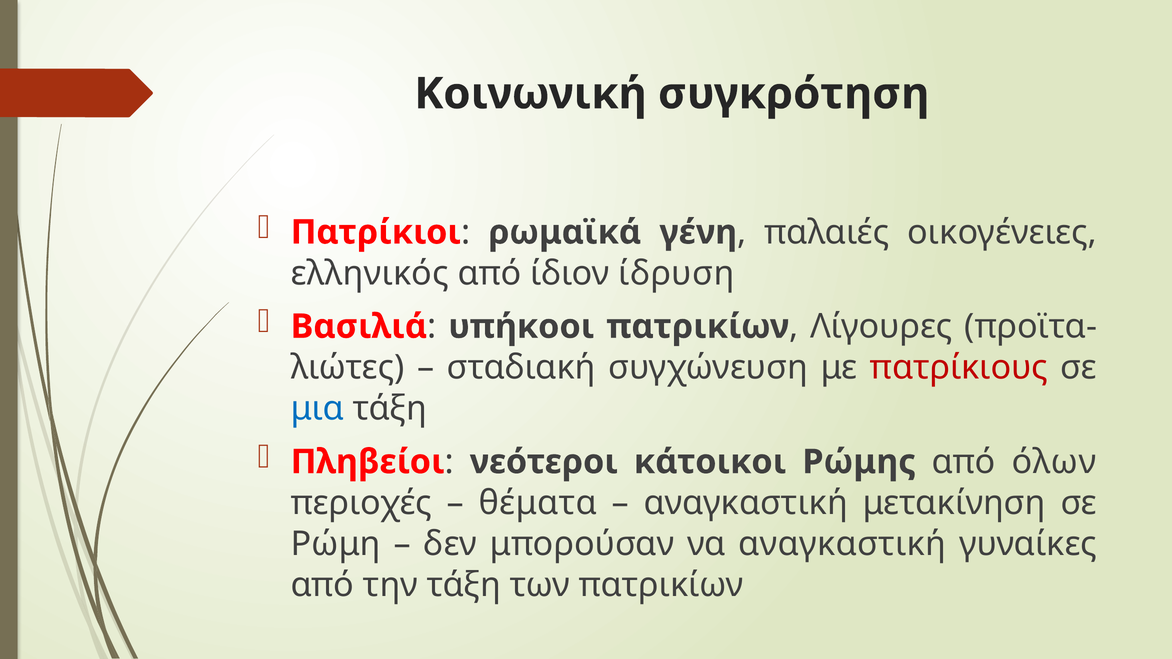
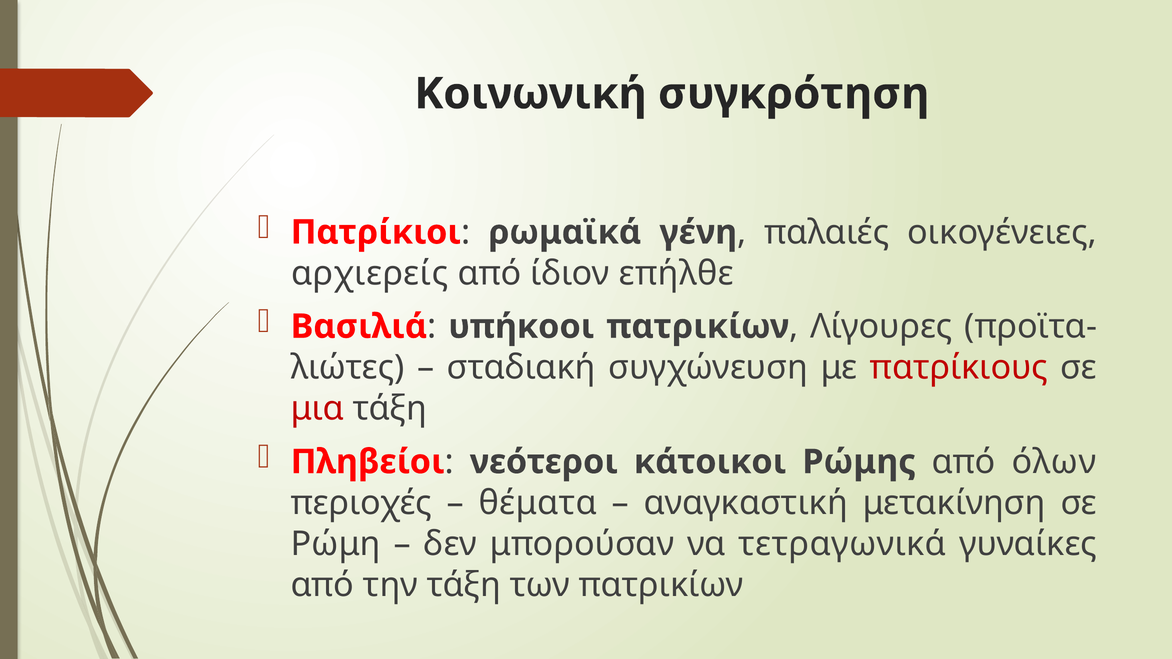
ελληνικός: ελληνικός -> αρχιερείς (370, 273)
ίδρυση: ίδρυση -> επήλθε (676, 273)
μια colour: blue -> red (317, 409)
να αναγκαστική: αναγκαστική -> τετραγωνικά (842, 544)
